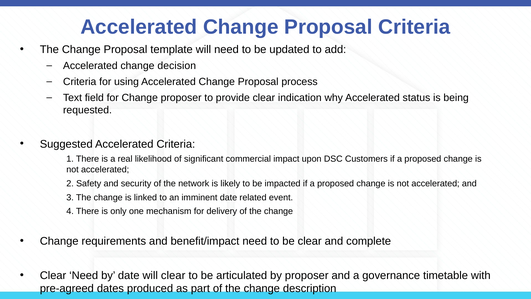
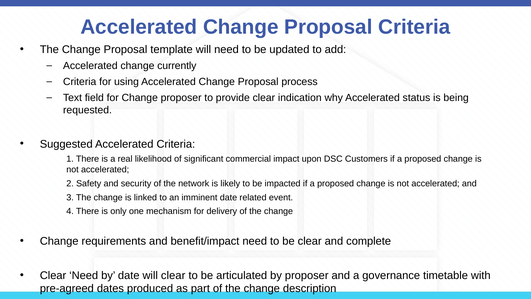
decision: decision -> currently (177, 66)
